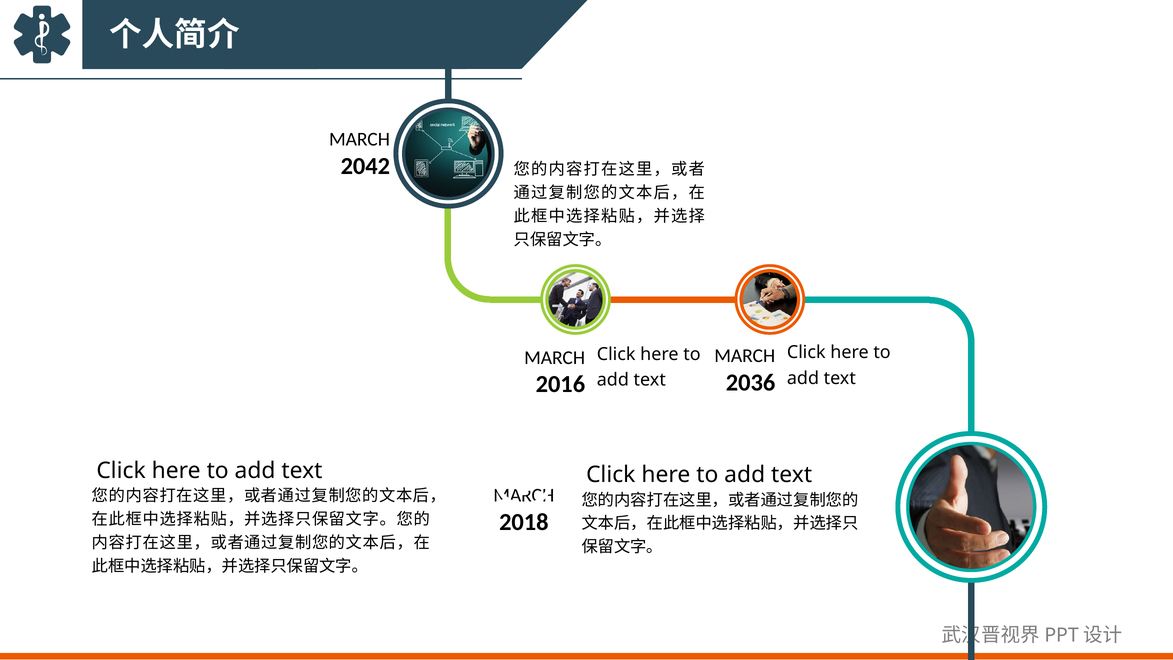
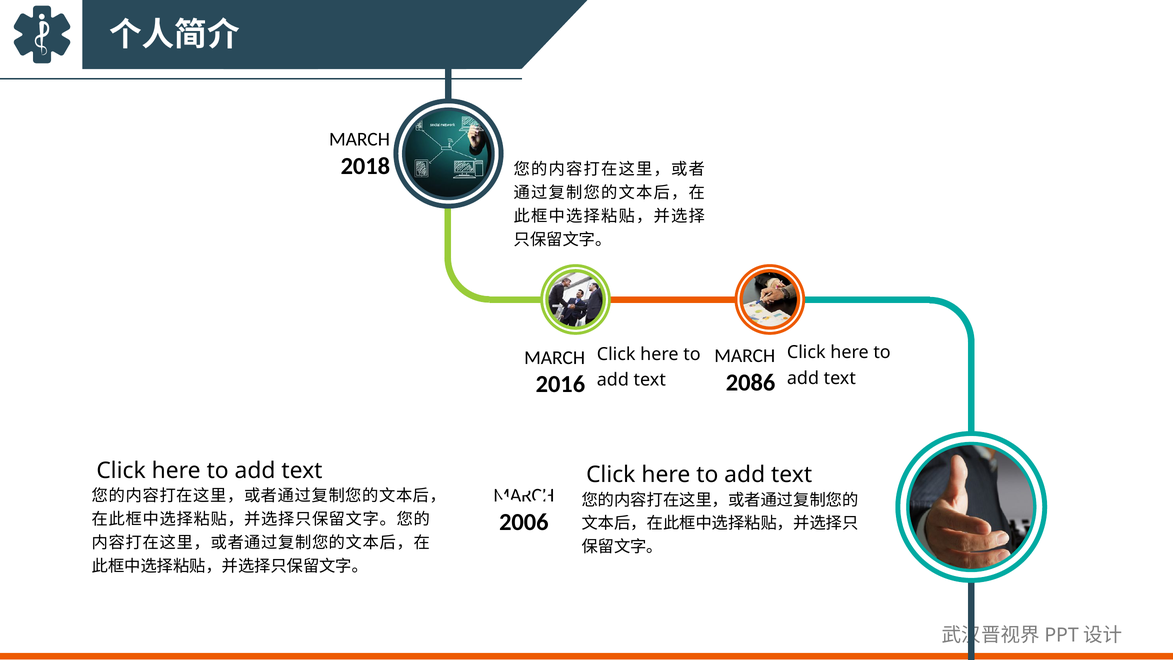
2042: 2042 -> 2018 (365, 166)
2036: 2036 -> 2086 (751, 383)
2018: 2018 -> 2006 (524, 522)
